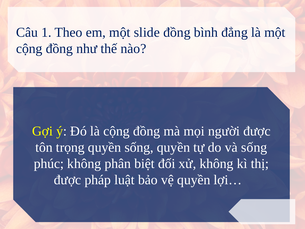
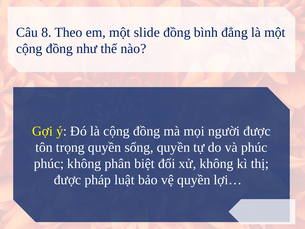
1: 1 -> 8 (46, 32)
và sống: sống -> phúc (254, 147)
